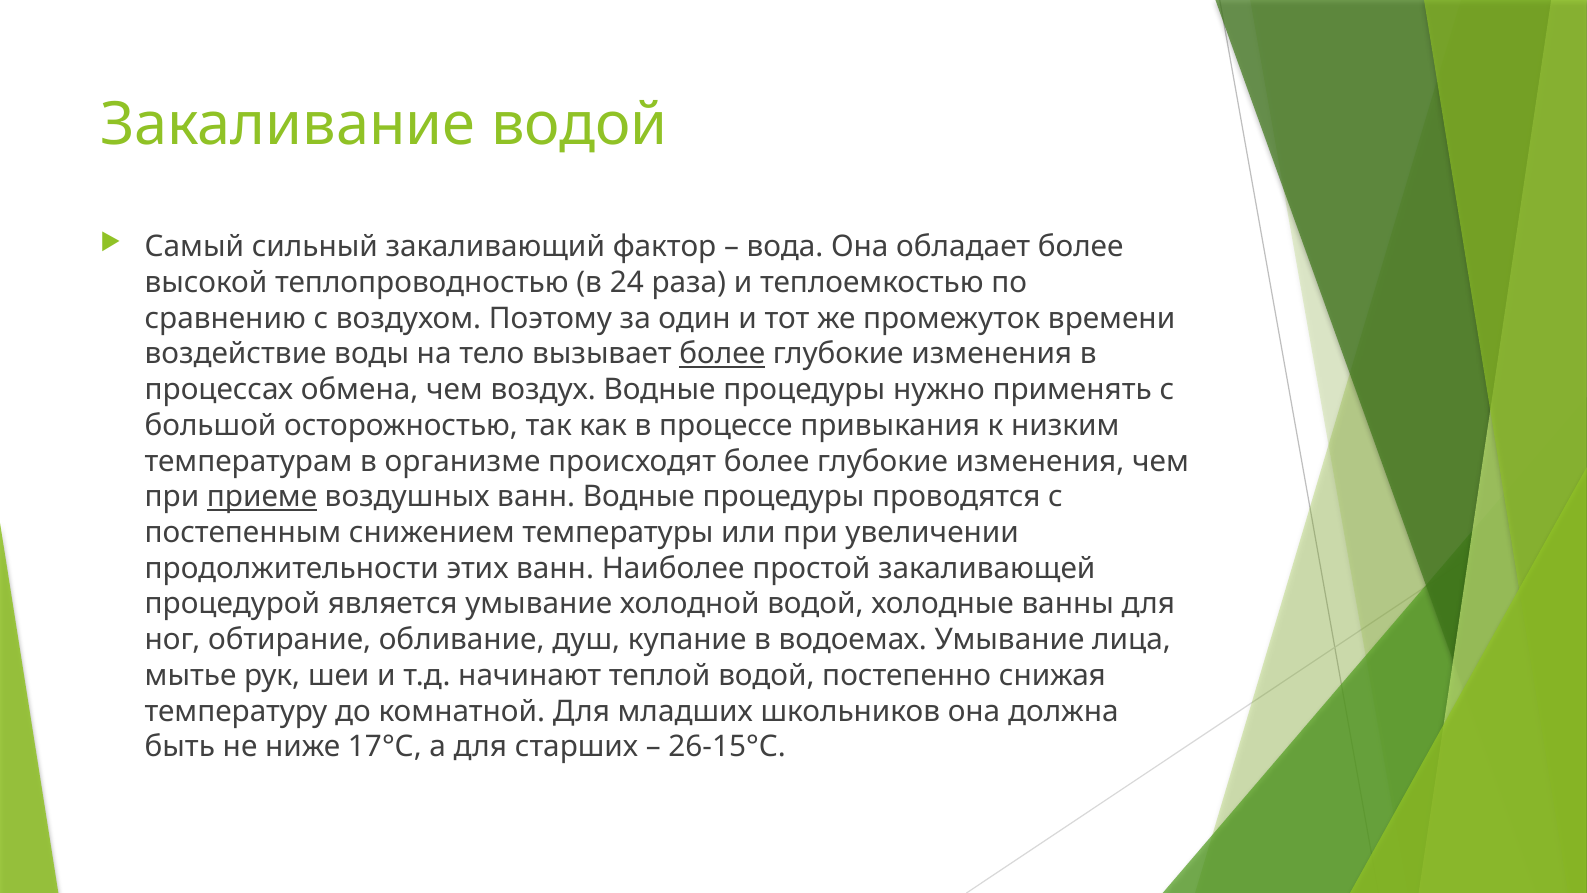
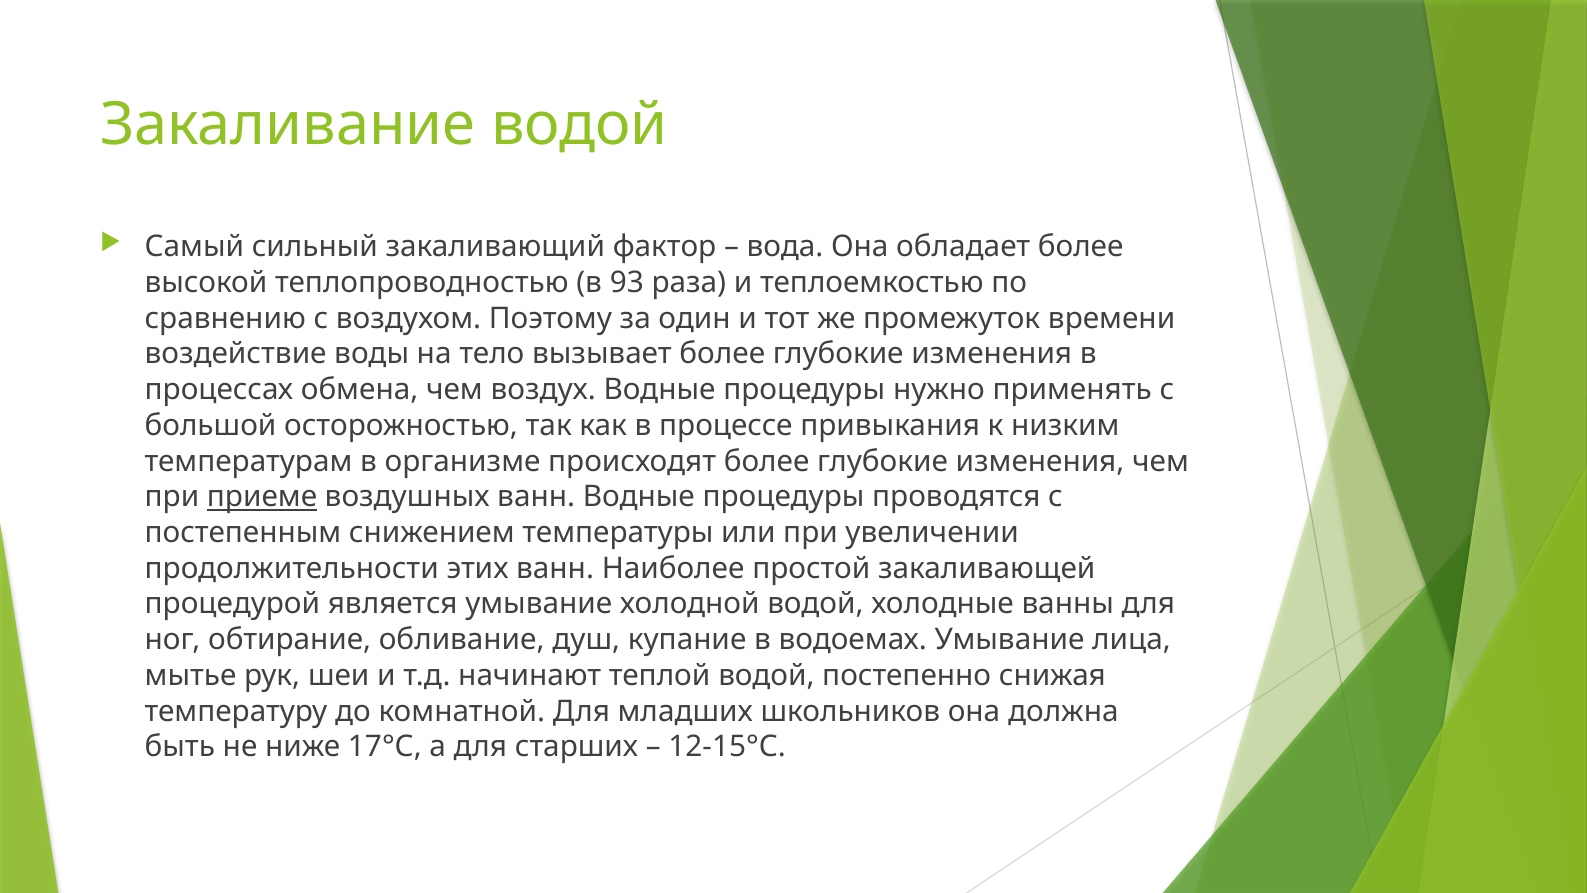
24: 24 -> 93 (627, 282)
более underline: present -> none (722, 354)
26-15°С: 26-15°С -> 12-15°С (727, 747)
